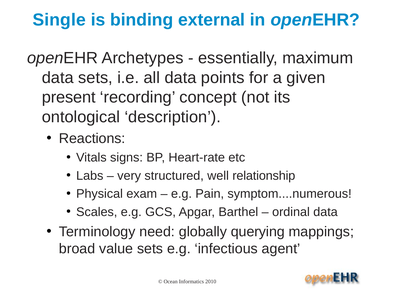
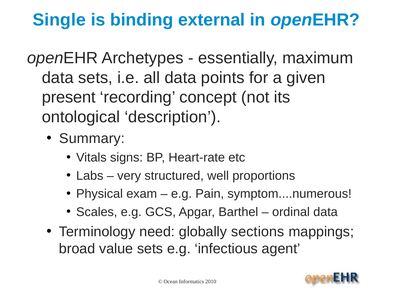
Reactions: Reactions -> Summary (92, 139)
relationship: relationship -> proportions (264, 176)
querying: querying -> sections (258, 232)
